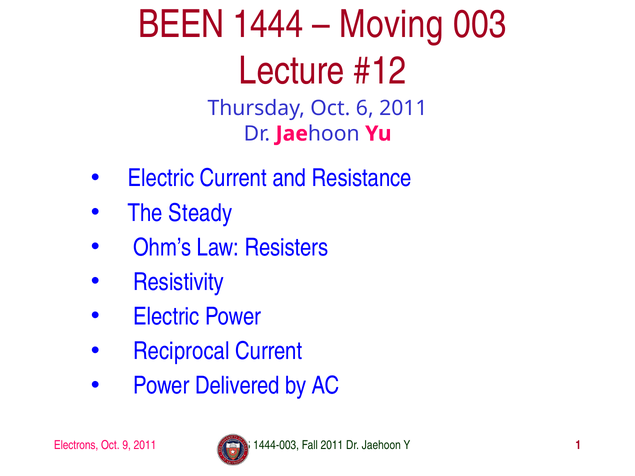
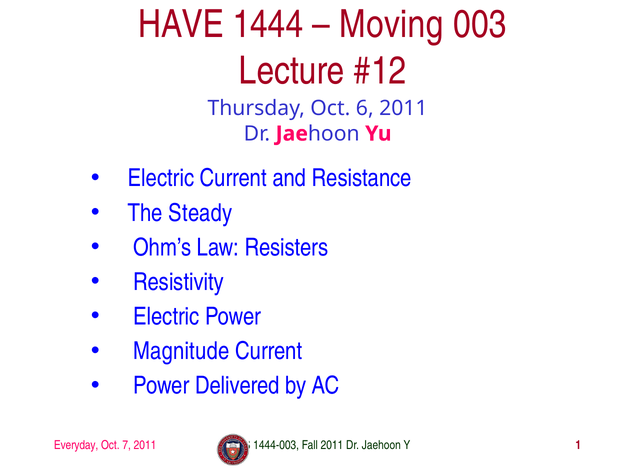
BEEN: BEEN -> HAVE (181, 24)
Reciprocal: Reciprocal -> Magnitude (181, 351)
Electrons: Electrons -> Everyday (76, 445)
9: 9 -> 7 (127, 445)
